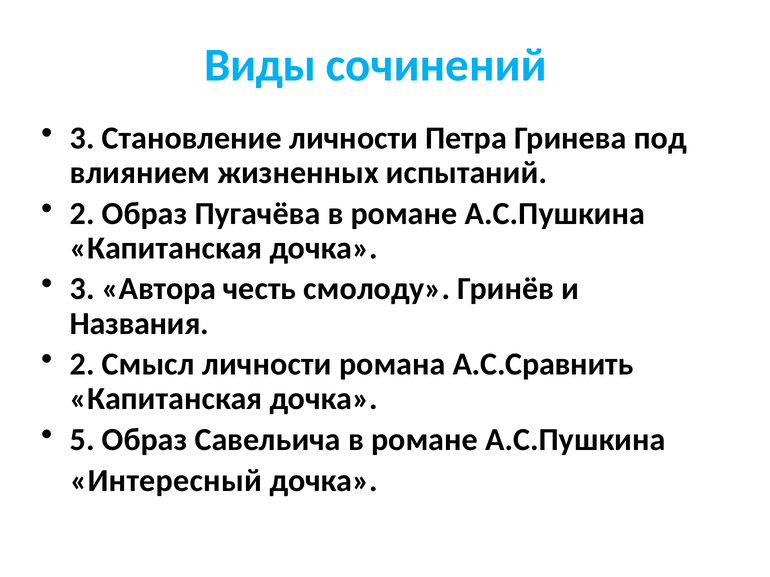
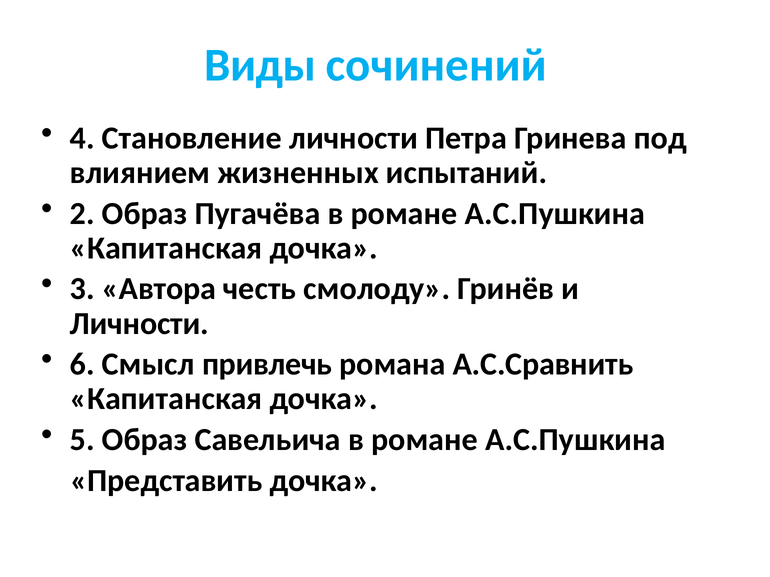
3: 3 -> 4 (82, 138)
Названия: Названия -> Личности (139, 324)
2: 2 -> 6 (82, 365)
Смысл личности: личности -> привлечь (267, 365)
Интересный: Интересный -> Представить (166, 481)
